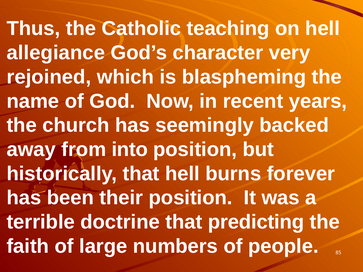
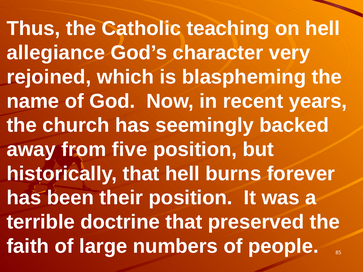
into: into -> five (130, 150)
predicting: predicting -> preserved (256, 222)
